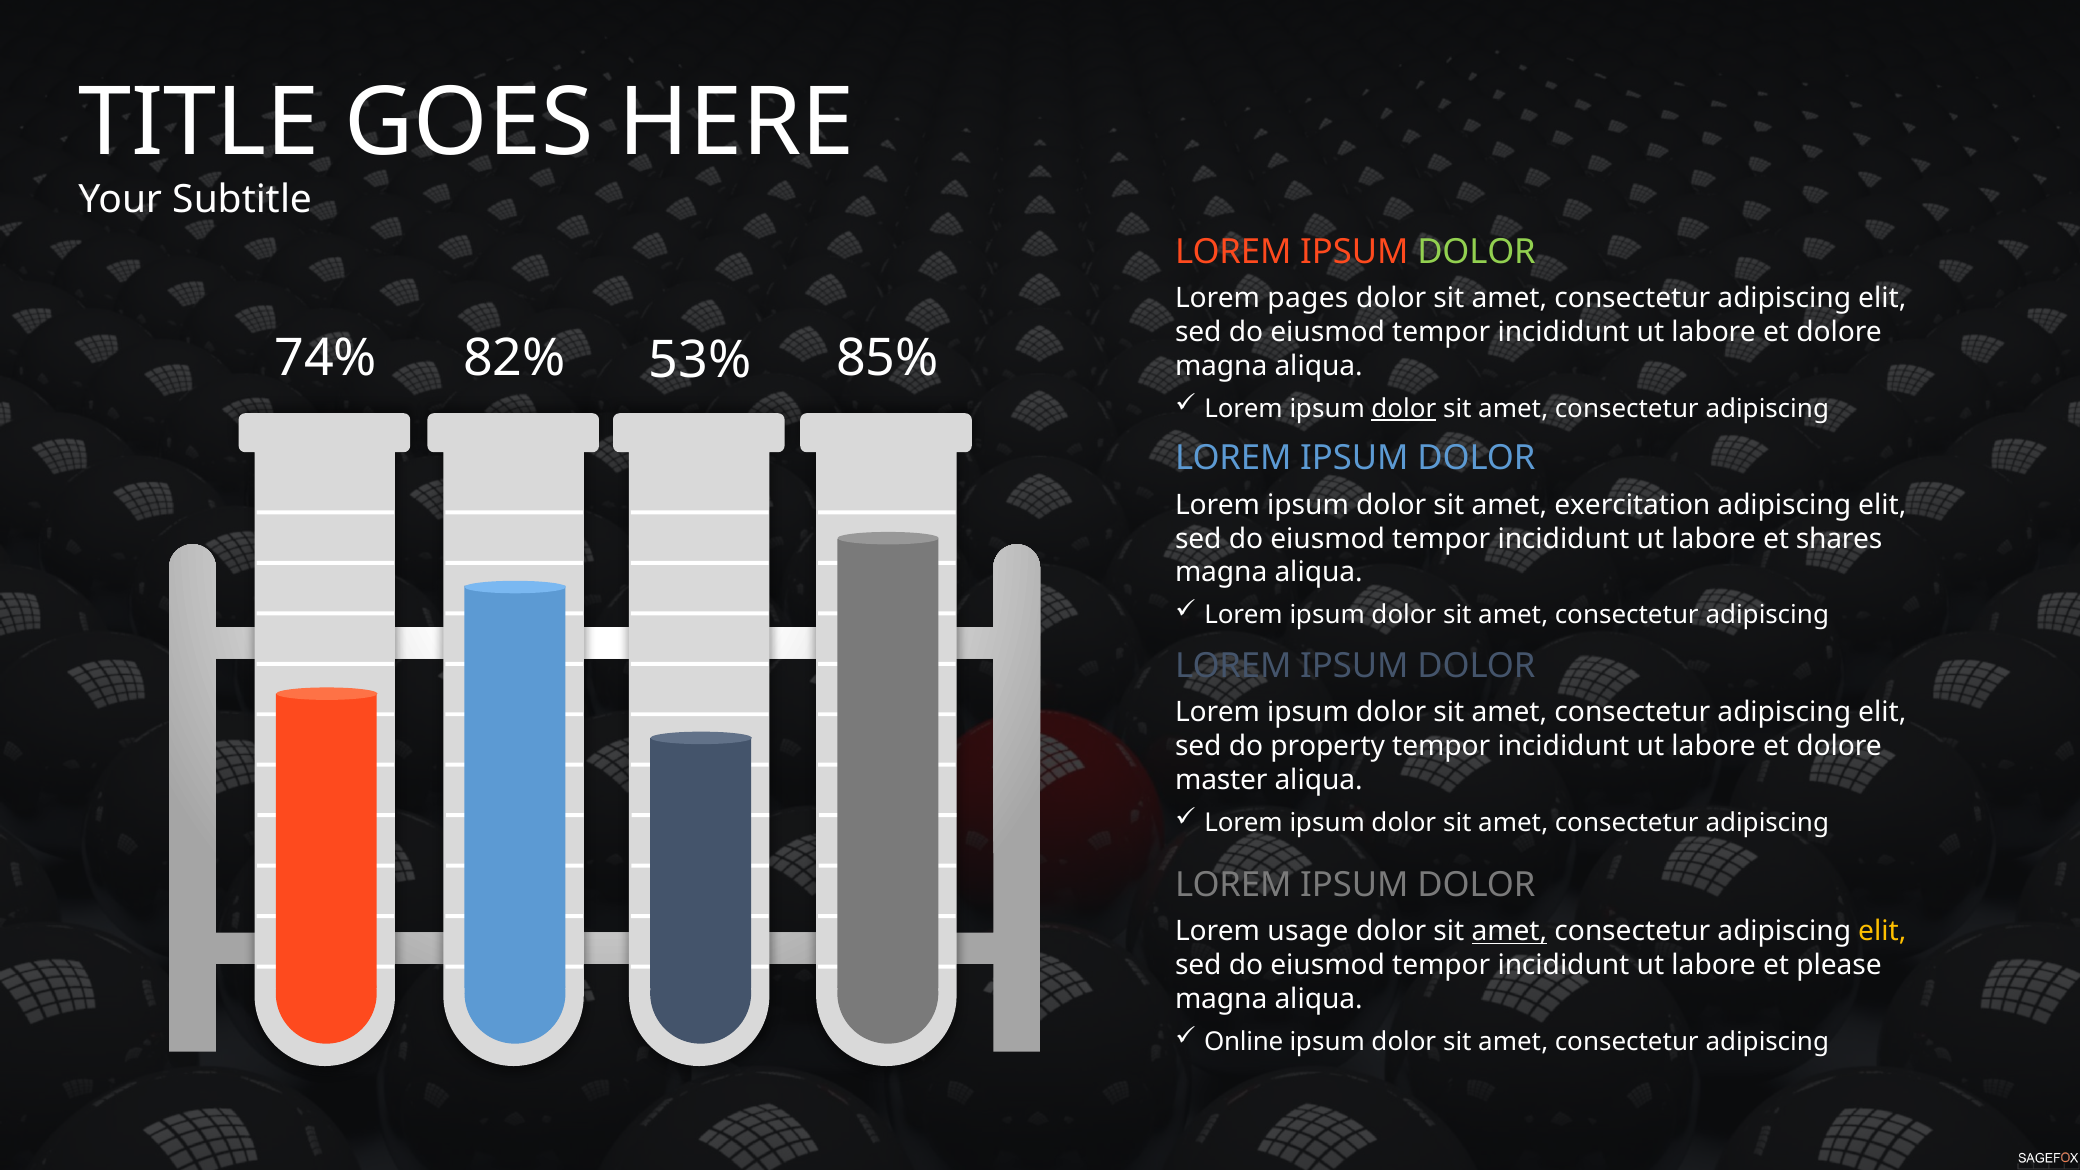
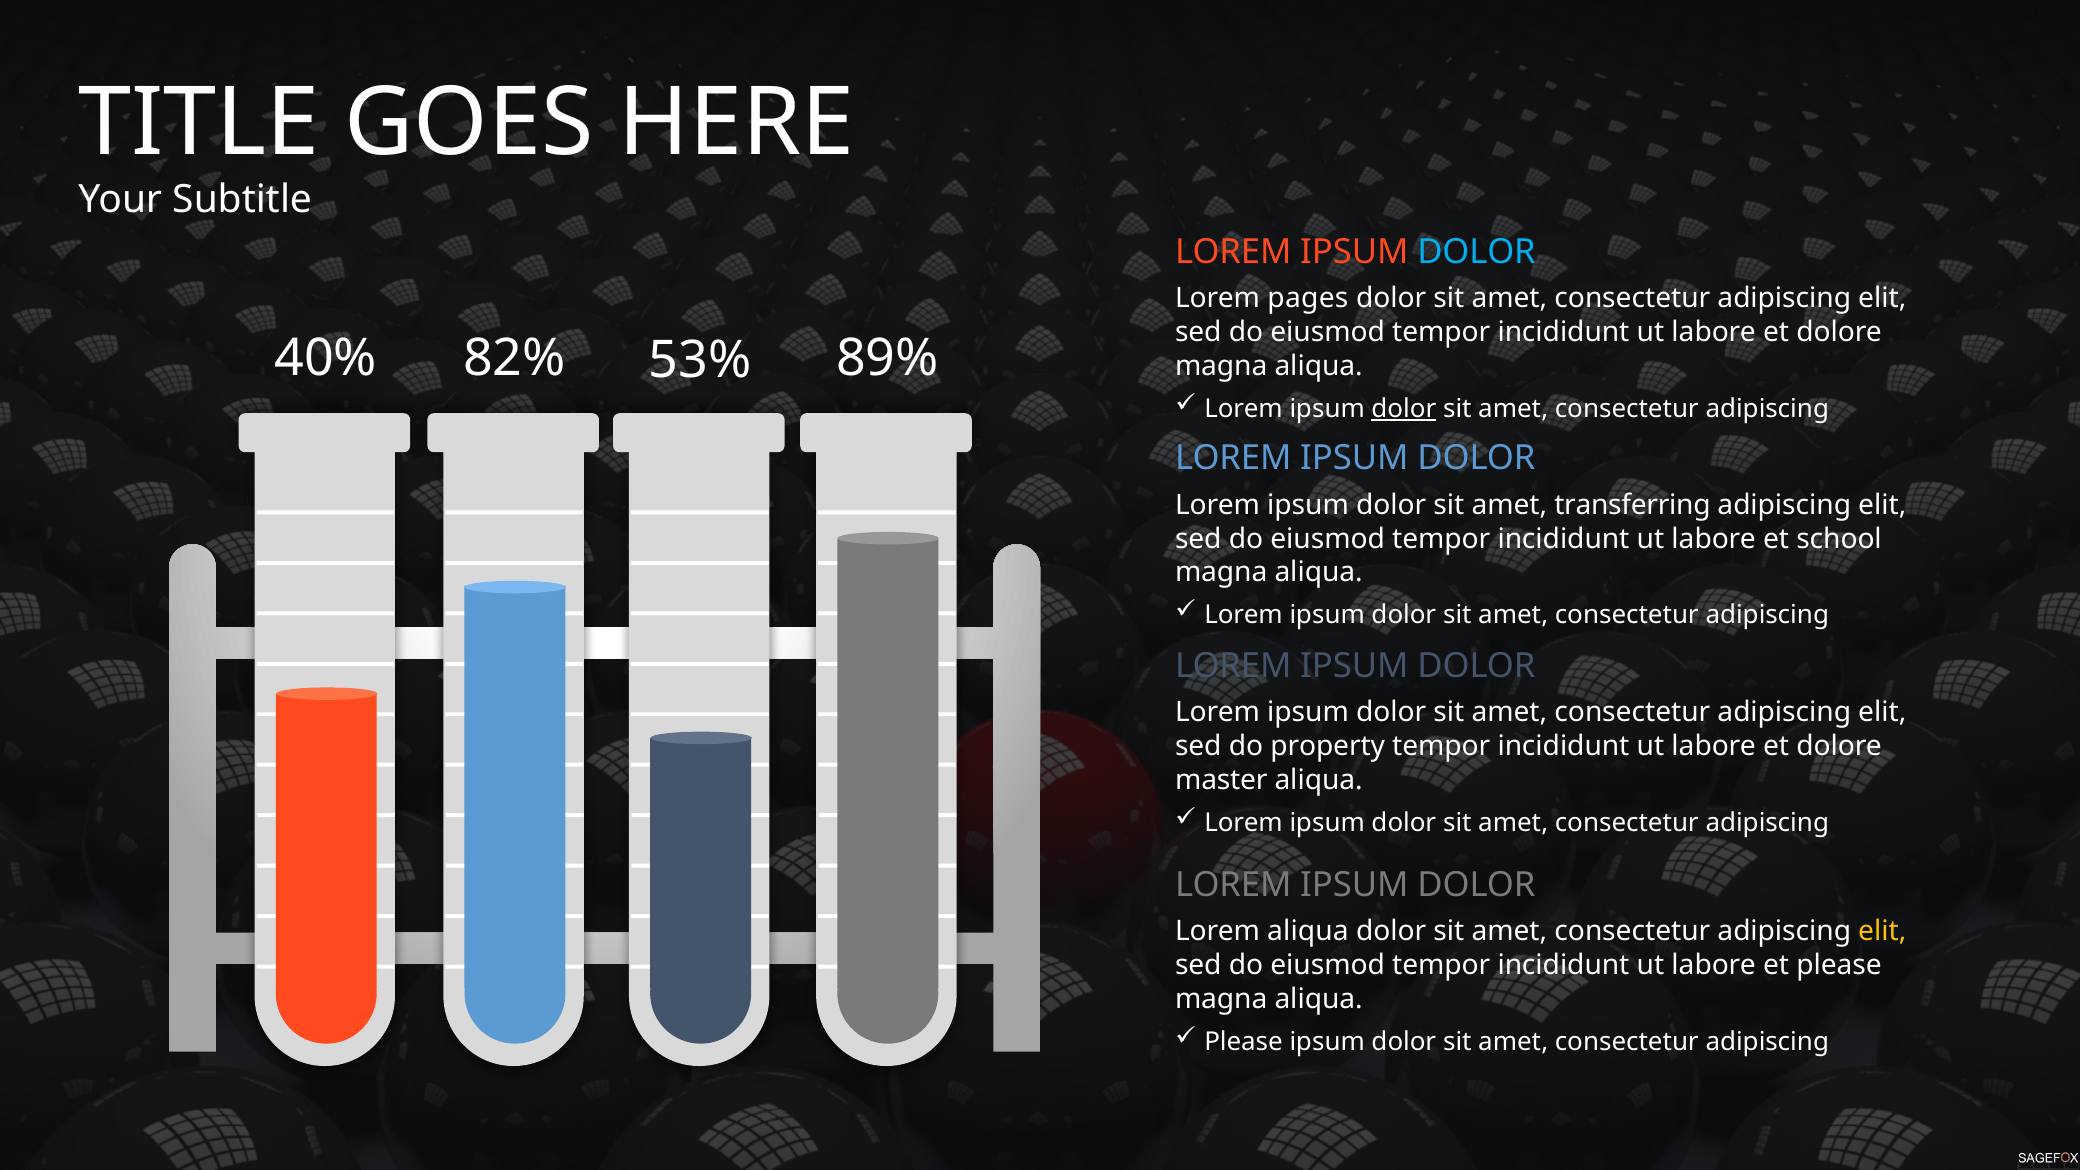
DOLOR colour: light green -> light blue (1477, 252)
74%: 74% -> 40% (326, 358)
85%: 85% -> 89% (887, 358)
exercitation: exercitation -> transferring (1632, 505)
shares: shares -> school (1839, 539)
Lorem usage: usage -> aliqua (1308, 931)
amet underline: present -> none (1509, 931)
Online: Online -> Please (1244, 1042)
